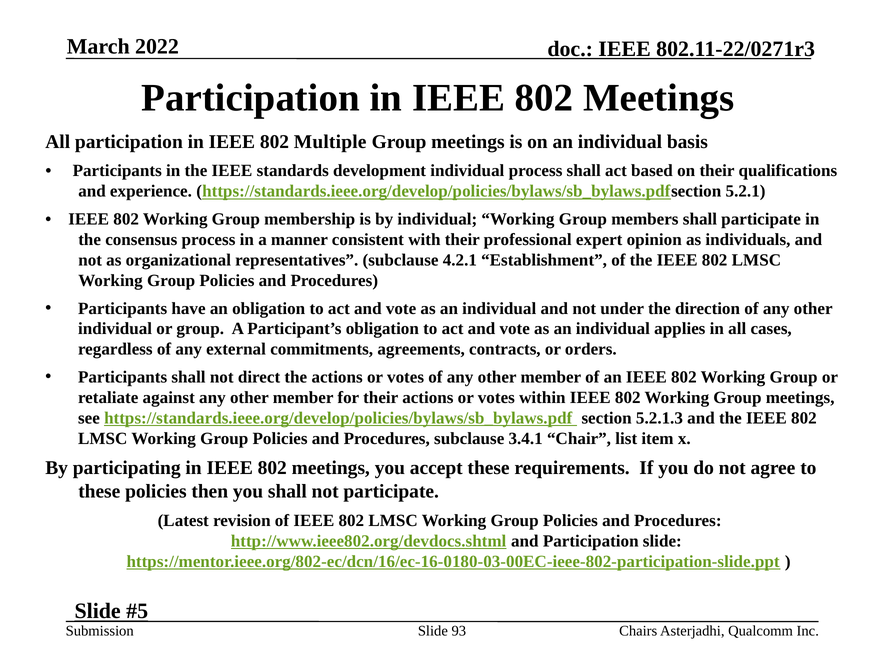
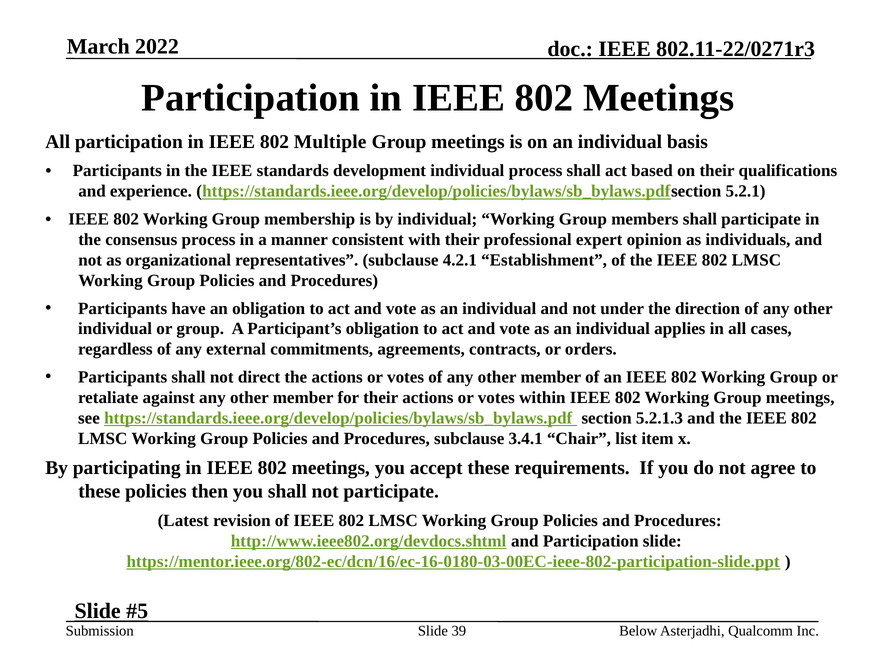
93: 93 -> 39 (459, 631)
Chairs: Chairs -> Below (638, 631)
